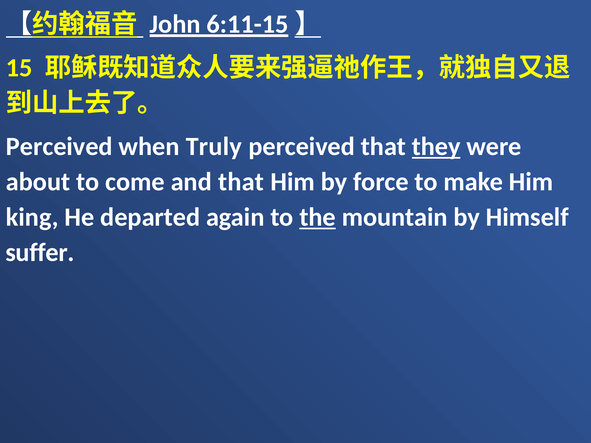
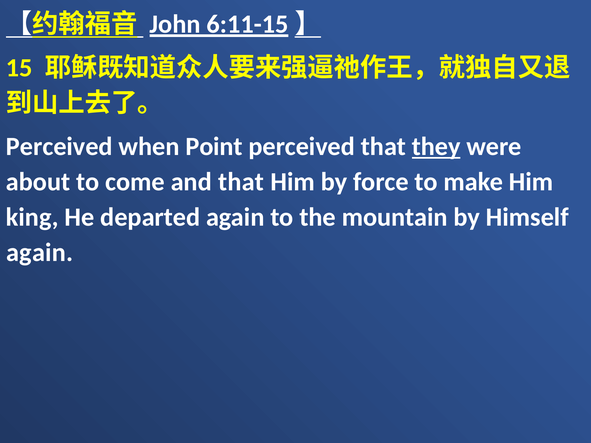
Truly: Truly -> Point (214, 147)
the underline: present -> none (318, 217)
suffer: suffer -> again (40, 253)
